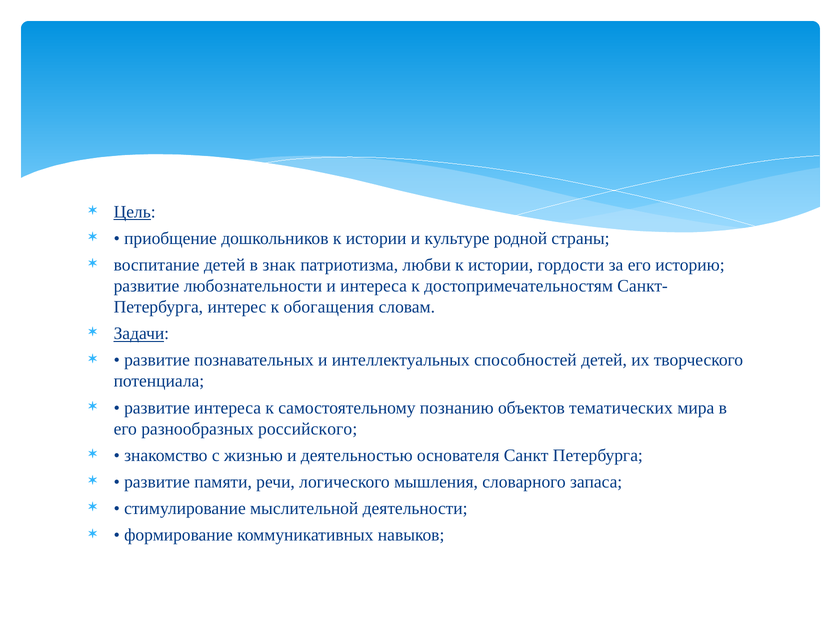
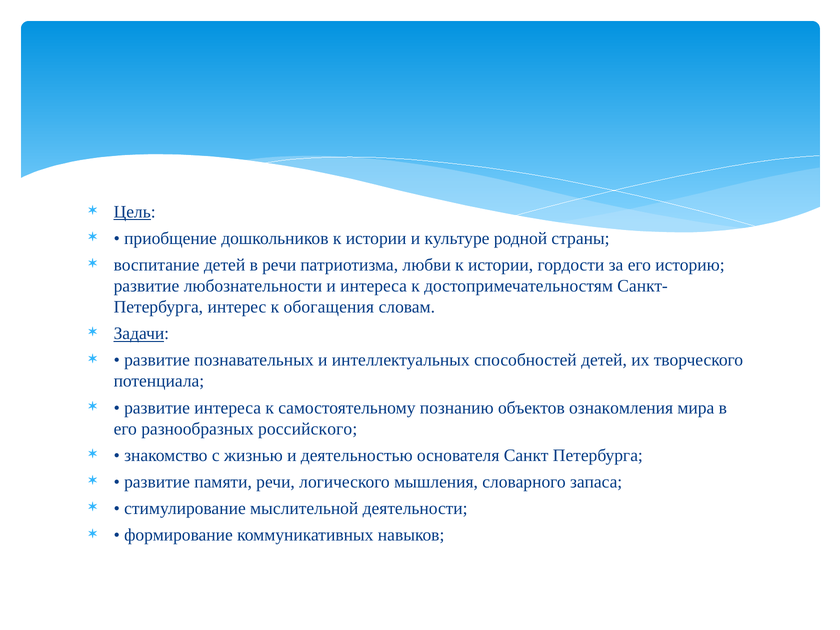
в знак: знак -> речи (279, 265)
тематических: тематических -> ознакомления (621, 408)
